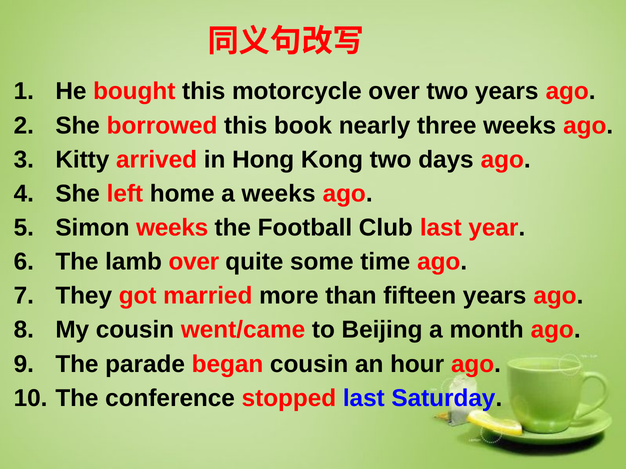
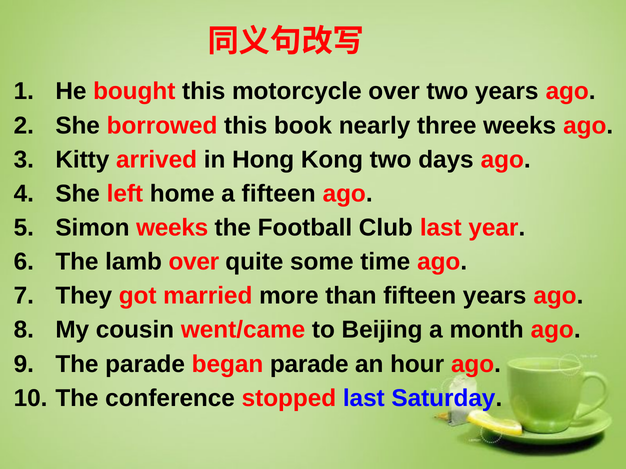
a weeks: weeks -> fifteen (279, 194)
began cousin: cousin -> parade (309, 364)
